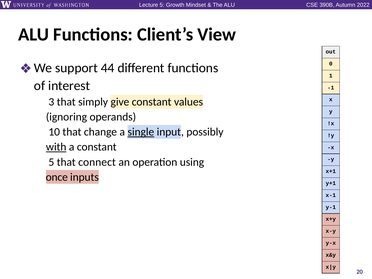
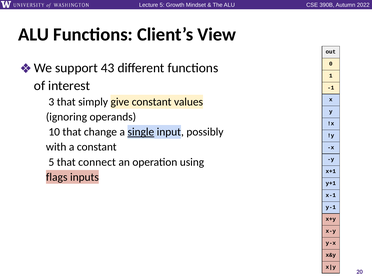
44: 44 -> 43 (108, 68)
with underline: present -> none (56, 147)
once: once -> flags (57, 177)
